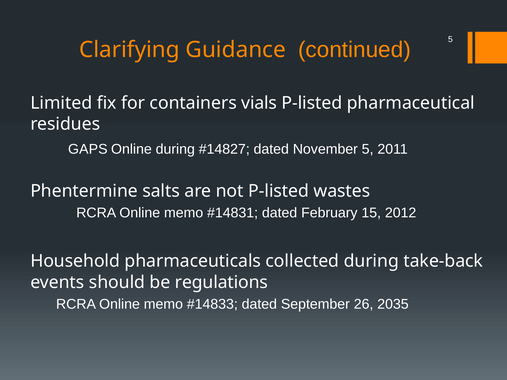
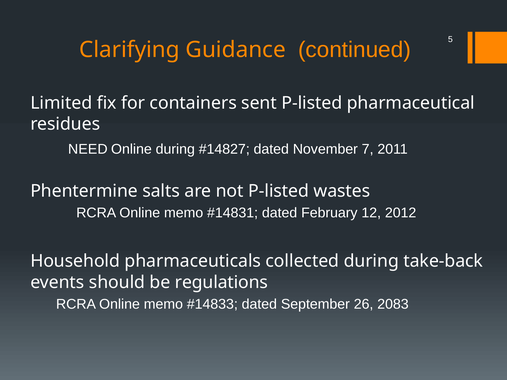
vials: vials -> sent (259, 103)
GAPS: GAPS -> NEED (88, 149)
November 5: 5 -> 7 (368, 149)
15: 15 -> 12 (371, 213)
2035: 2035 -> 2083 (393, 304)
